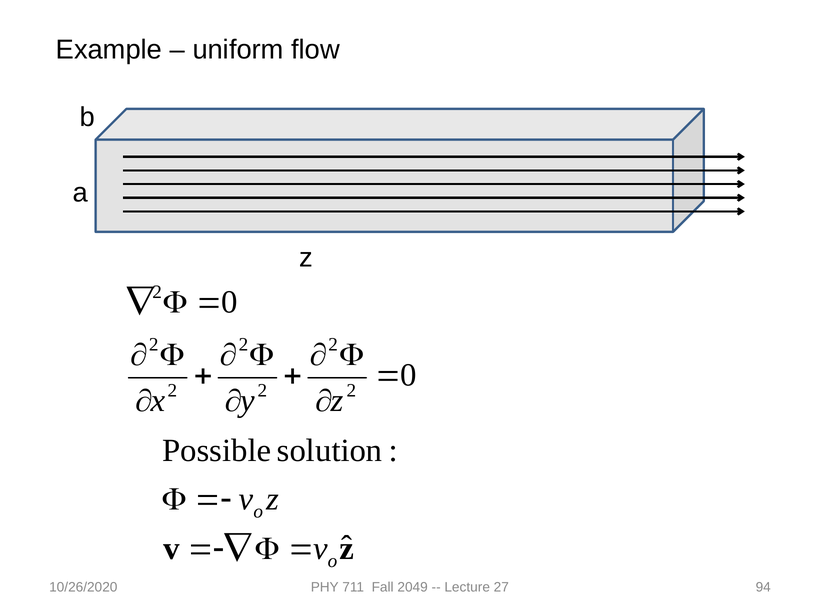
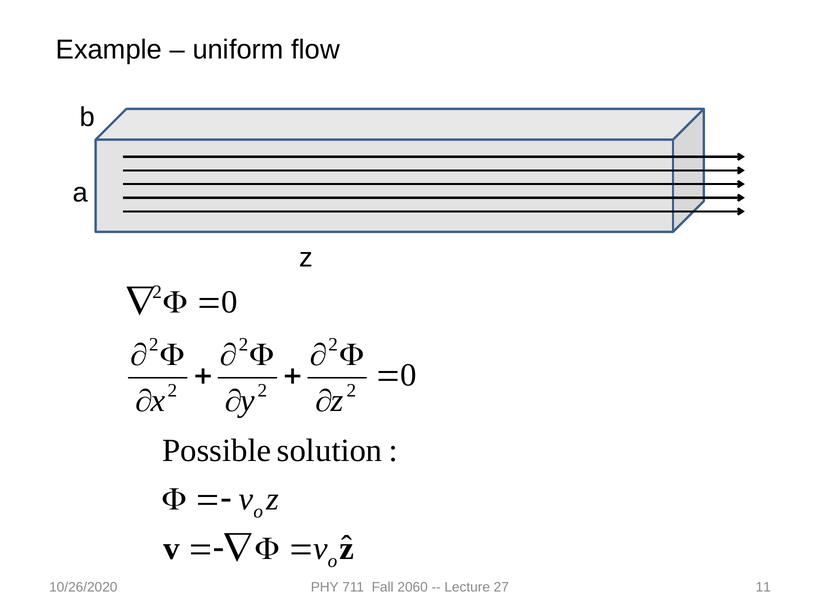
2049: 2049 -> 2060 (413, 587)
94: 94 -> 11 (763, 587)
